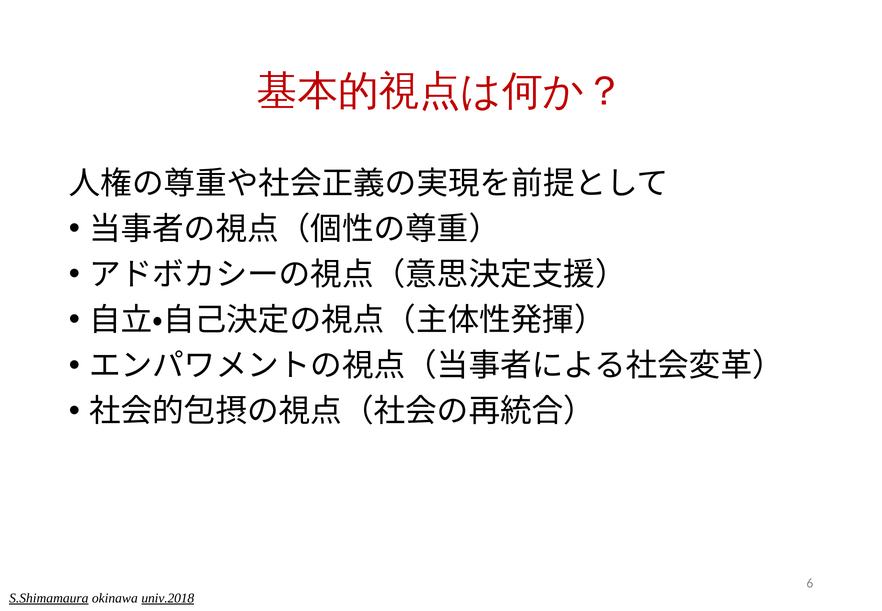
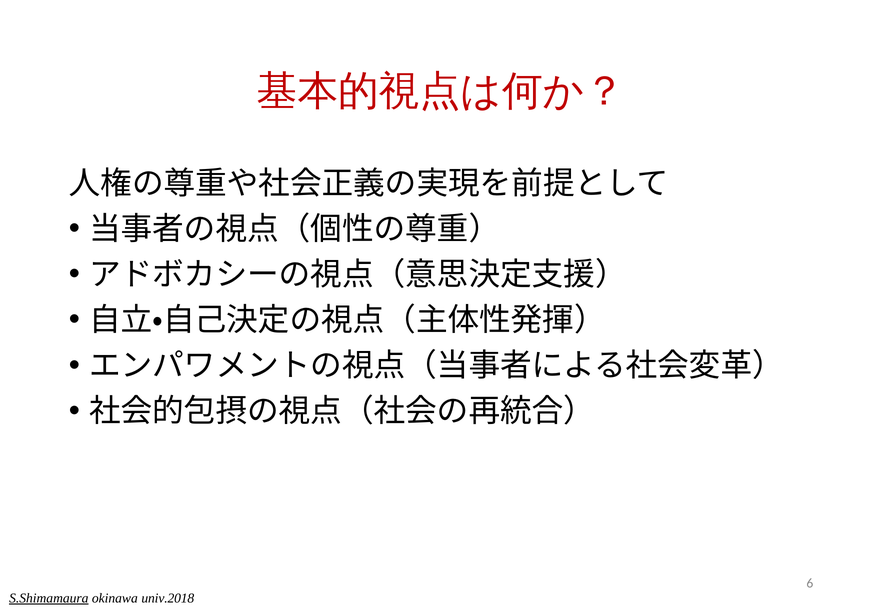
univ.2018 underline: present -> none (168, 598)
